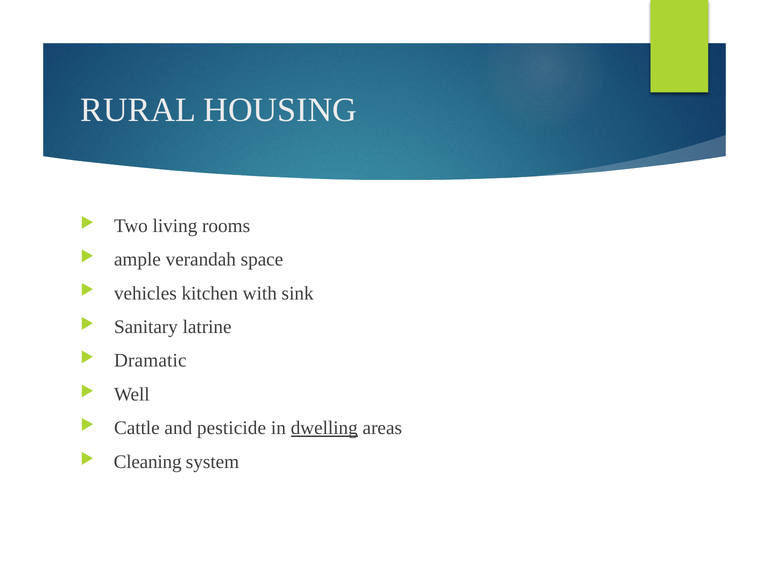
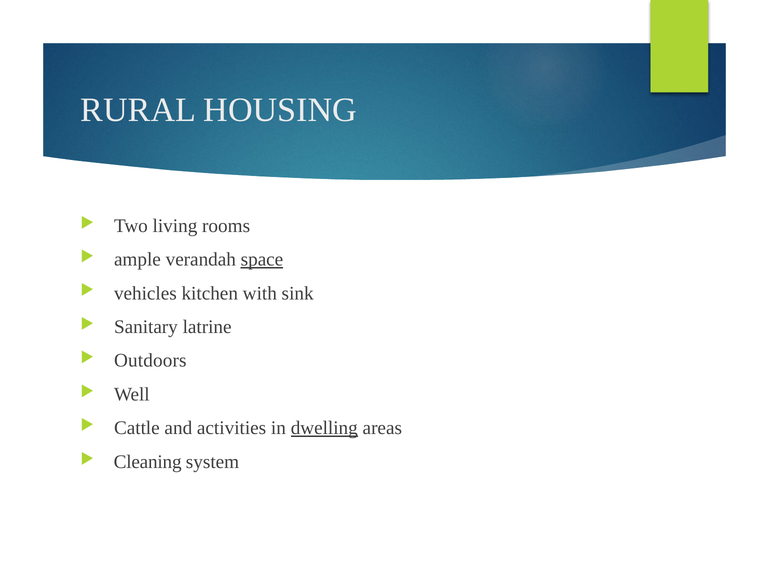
space underline: none -> present (262, 259)
Dramatic: Dramatic -> Outdoors (150, 361)
pesticide: pesticide -> activities (232, 428)
